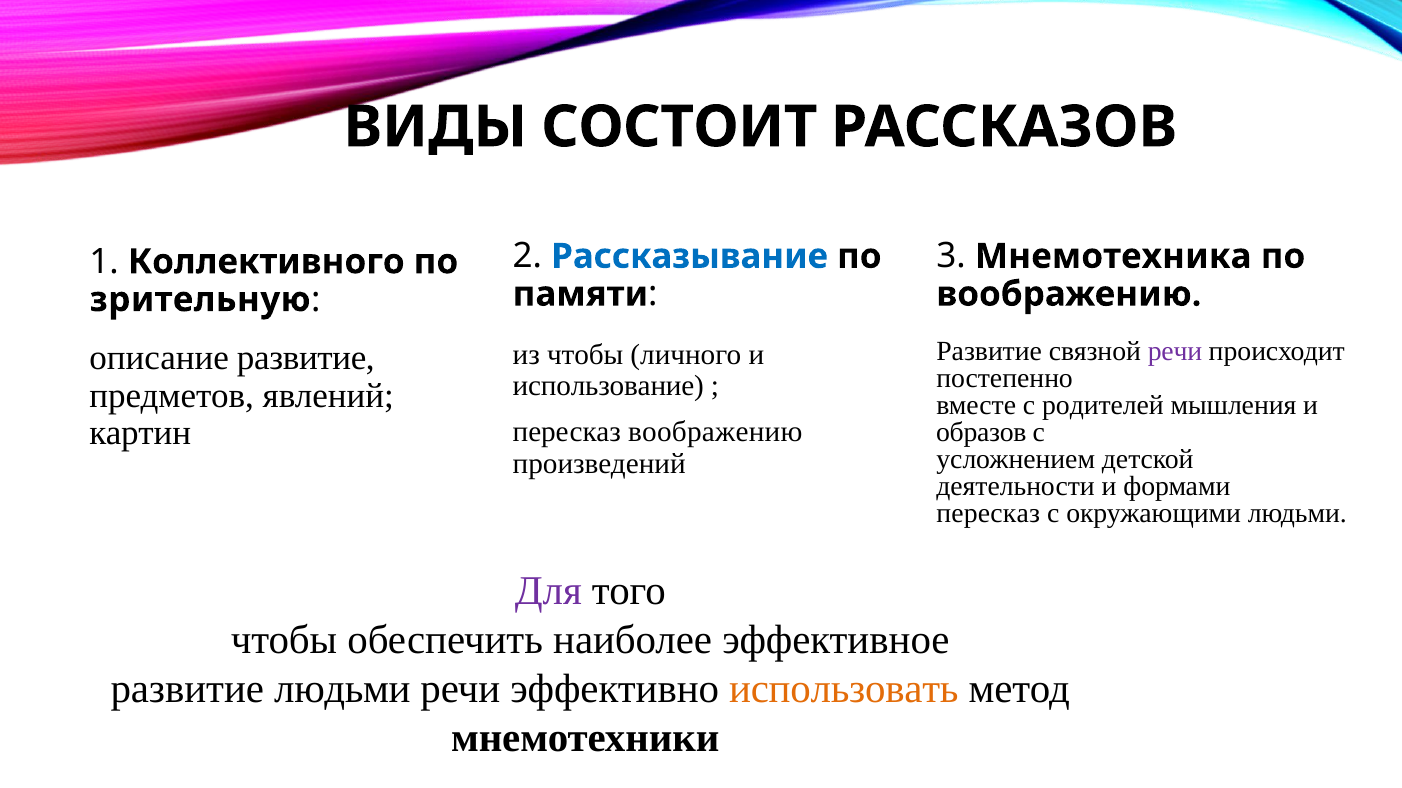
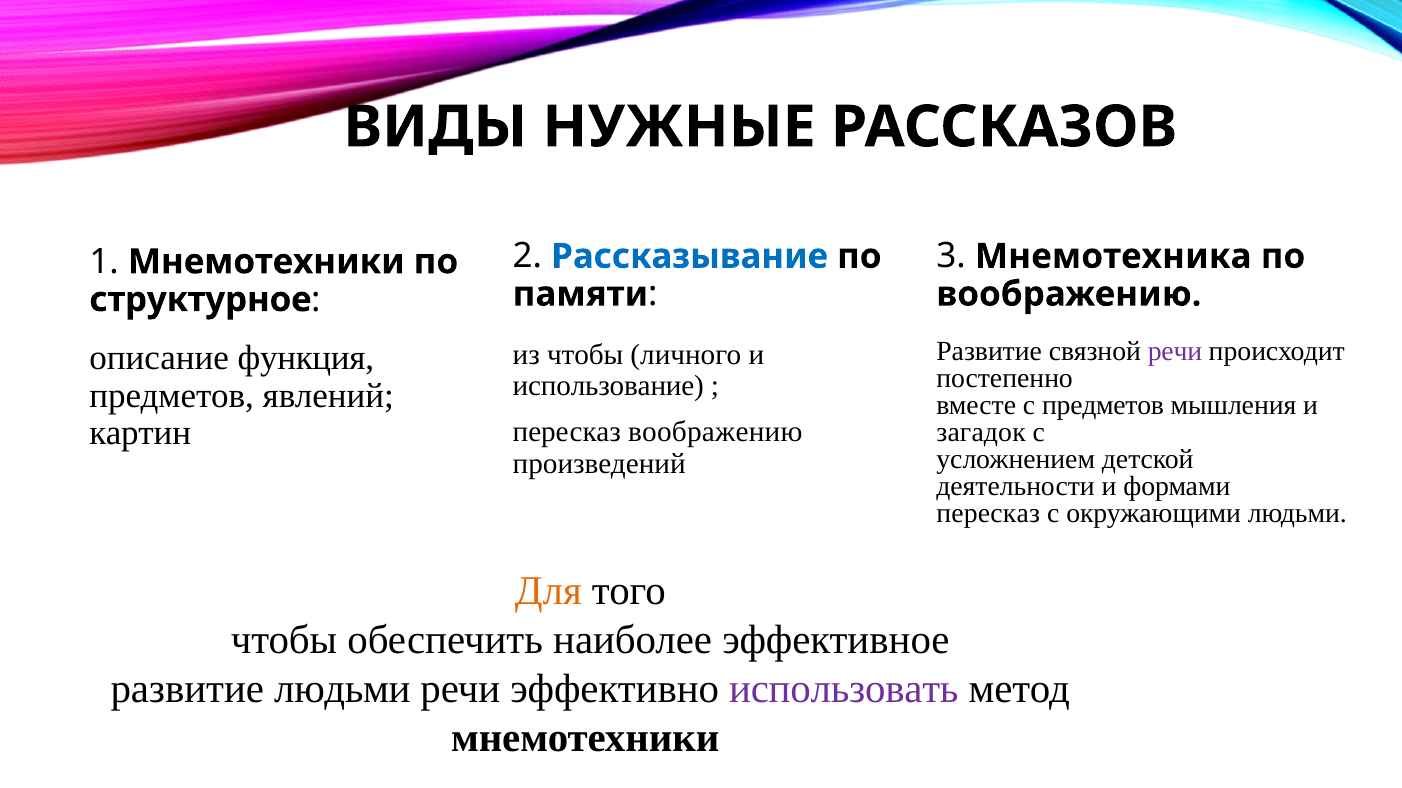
СОСТОИТ: СОСТОИТ -> НУЖНЫЕ (679, 127)
1 Коллективного: Коллективного -> Мнемотехники (266, 262)
зрительную: зрительную -> структурное (200, 300)
описание развитие: развитие -> функция (306, 358)
с родителей: родителей -> предметов (1103, 406)
образов: образов -> загадок (981, 433)
Для colour: purple -> orange (548, 591)
использовать colour: orange -> purple (844, 689)
